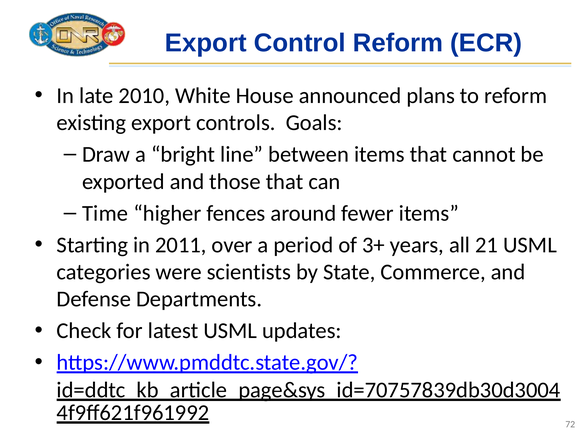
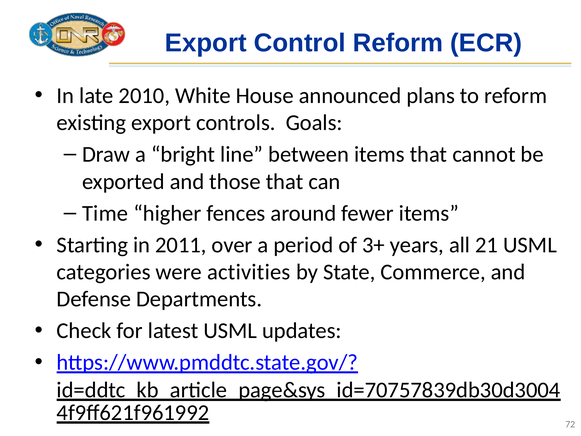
scientists: scientists -> activities (249, 272)
